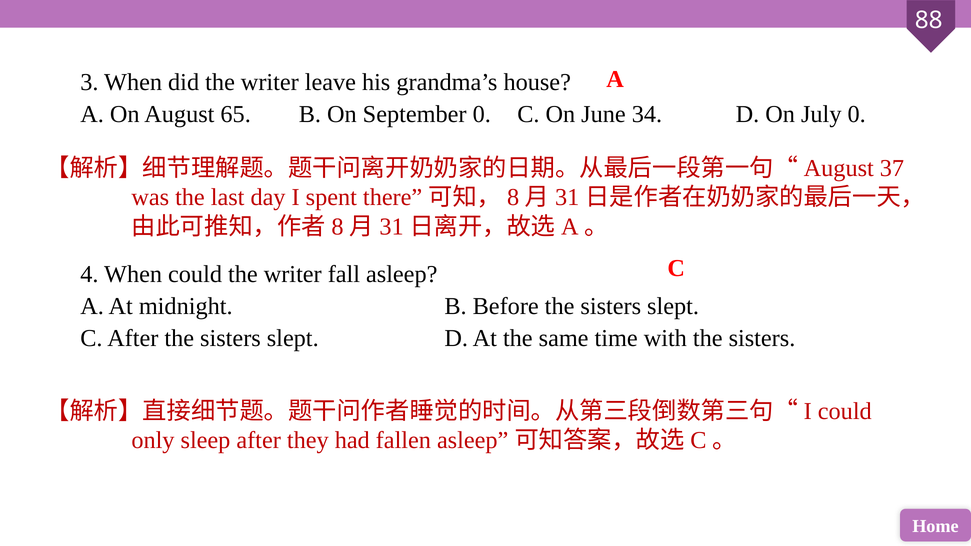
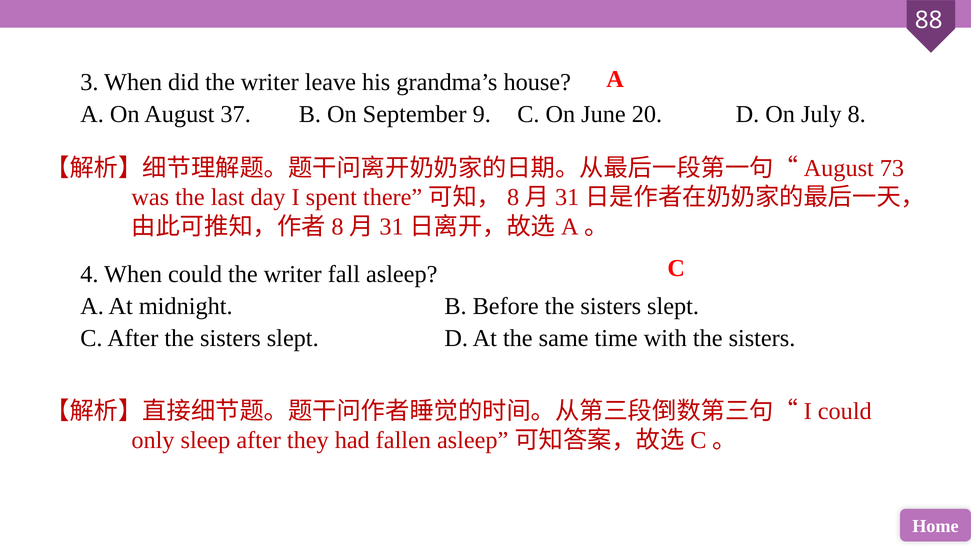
65: 65 -> 37 (236, 114)
September 0: 0 -> 9 (482, 114)
34: 34 -> 20 (647, 114)
July 0: 0 -> 8 (857, 114)
37: 37 -> 73 (892, 168)
